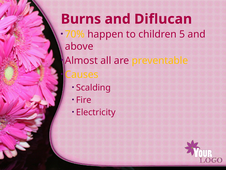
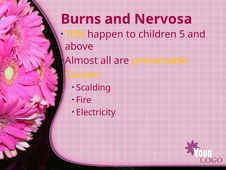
Diflucan: Diflucan -> Nervosa (163, 19)
